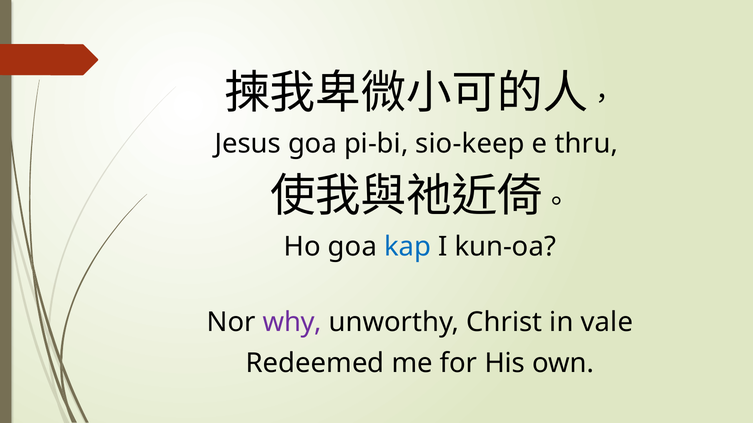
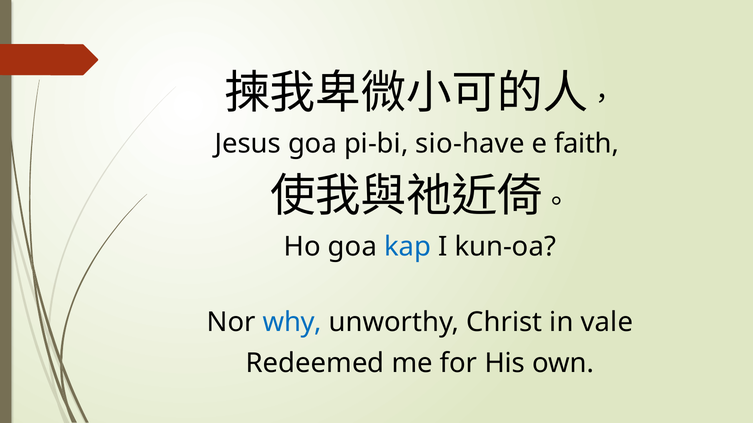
sio-keep: sio-keep -> sio-have (470, 144)
thru: thru -> faith (587, 144)
why colour: purple -> blue (292, 323)
